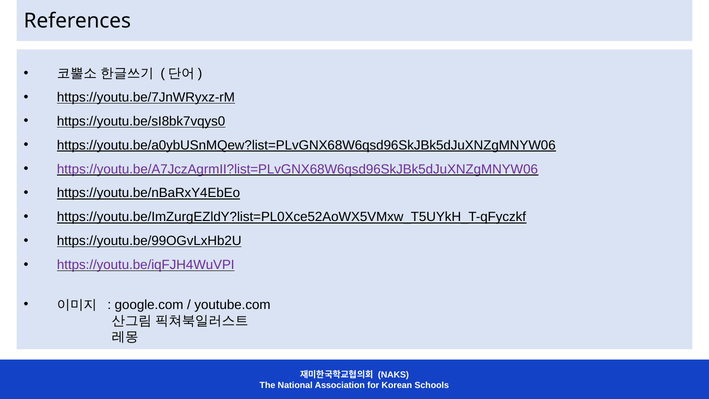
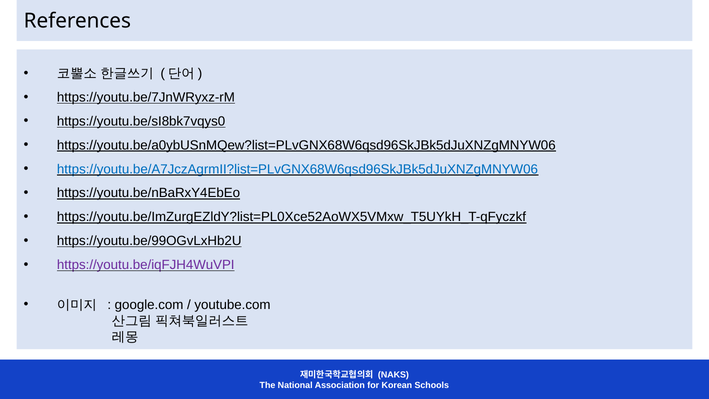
https://youtu.be/A7JczAgrmII?list=PLvGNX68W6qsd96SkJBk5dJuXNZgMNYW06 colour: purple -> blue (297, 169)
